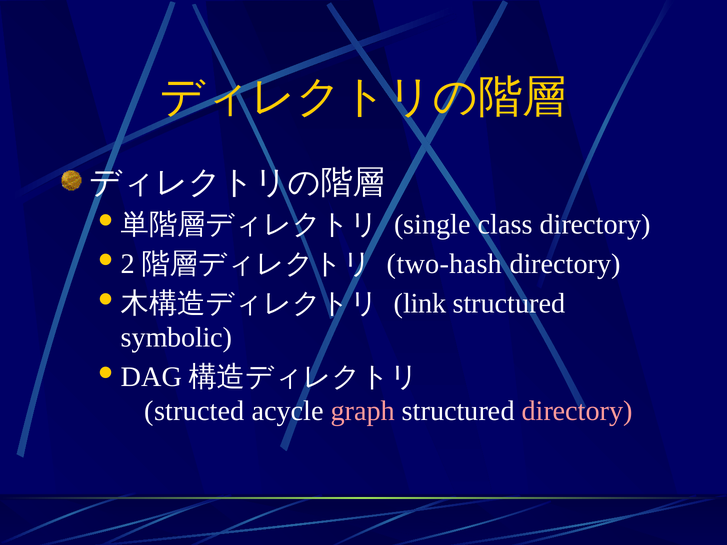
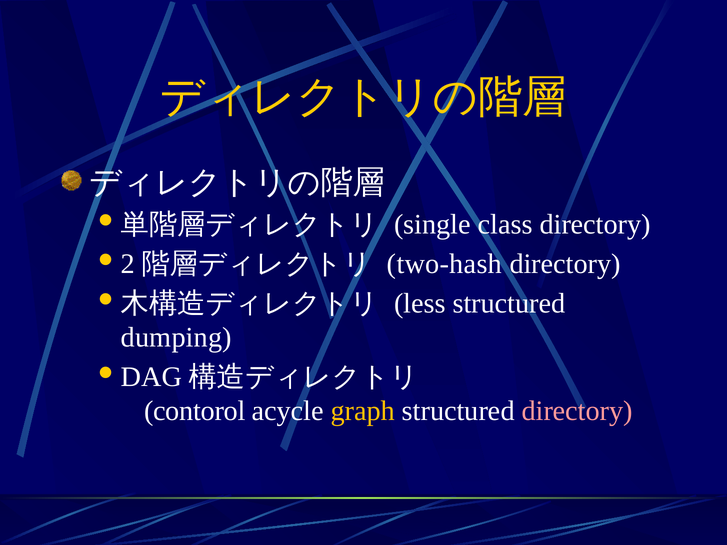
link: link -> less (420, 304)
symbolic: symbolic -> dumping (176, 338)
structed: structed -> contorol (195, 411)
graph colour: pink -> yellow (363, 411)
